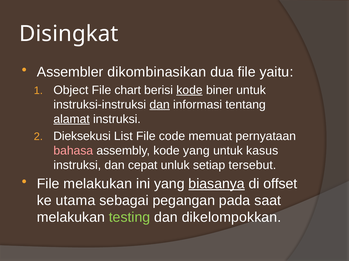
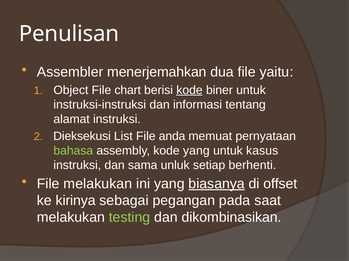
Disingkat: Disingkat -> Penulisan (69, 34)
dikombinasikan: dikombinasikan -> menerjemahkan (157, 72)
dan underline: present -> none (160, 105)
alamat underline: present -> none (72, 119)
code: code -> anda (172, 136)
bahasa colour: pink -> light green (73, 151)
cepat: cepat -> sama (143, 165)
tersebut: tersebut -> berhenti (252, 165)
utama: utama -> kirinya (76, 201)
dikelompokkan: dikelompokkan -> dikombinasikan (232, 218)
